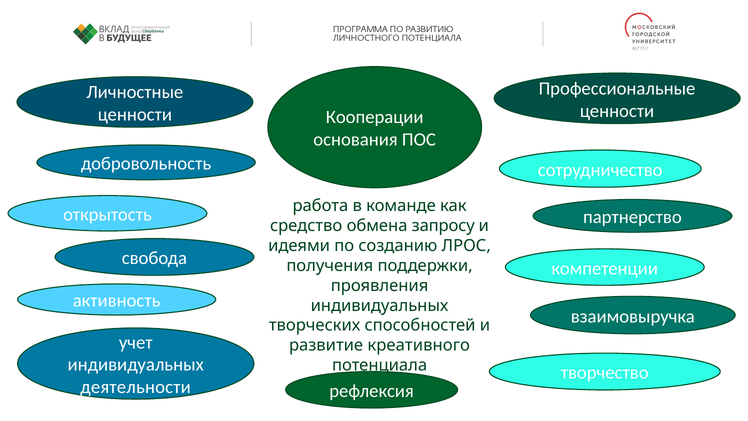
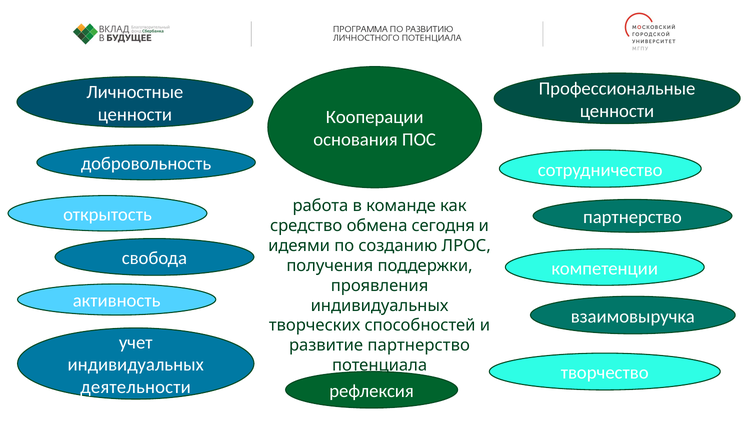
запросу: запросу -> сегодня (443, 226)
развитие креативного: креативного -> партнерство (419, 345)
